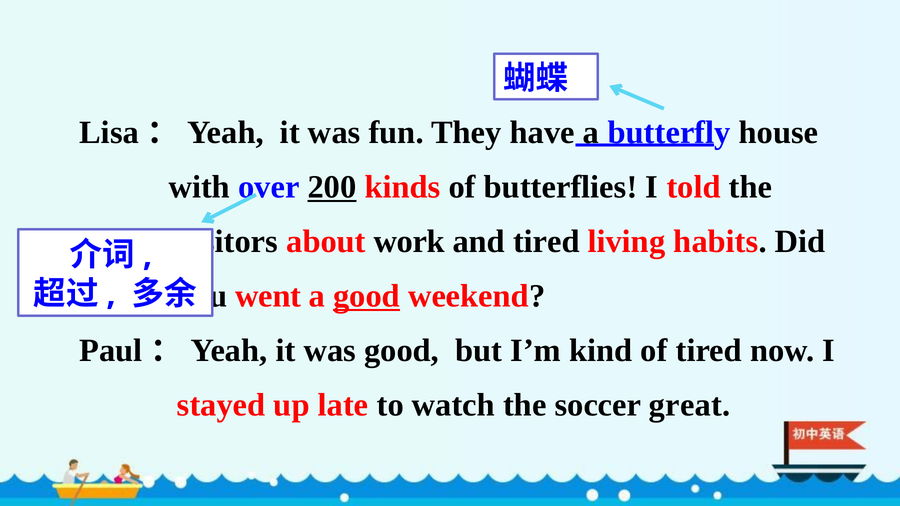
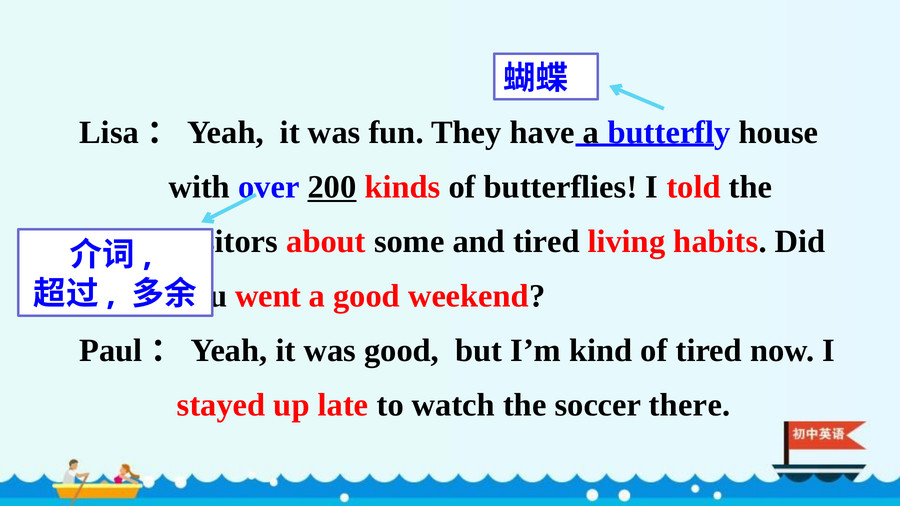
work: work -> some (409, 242)
good underline: present -> none (367, 296)
great: great -> there (690, 405)
